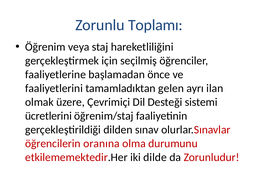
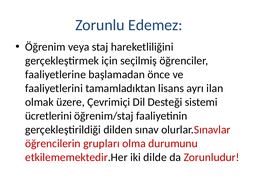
Toplamı: Toplamı -> Edemez (155, 25)
gelen: gelen -> lisans (171, 88)
oranına: oranına -> grupları (101, 143)
